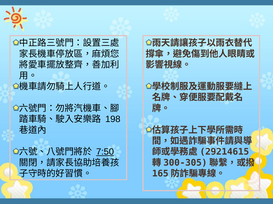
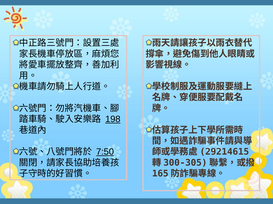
198 underline: none -> present (113, 120)
